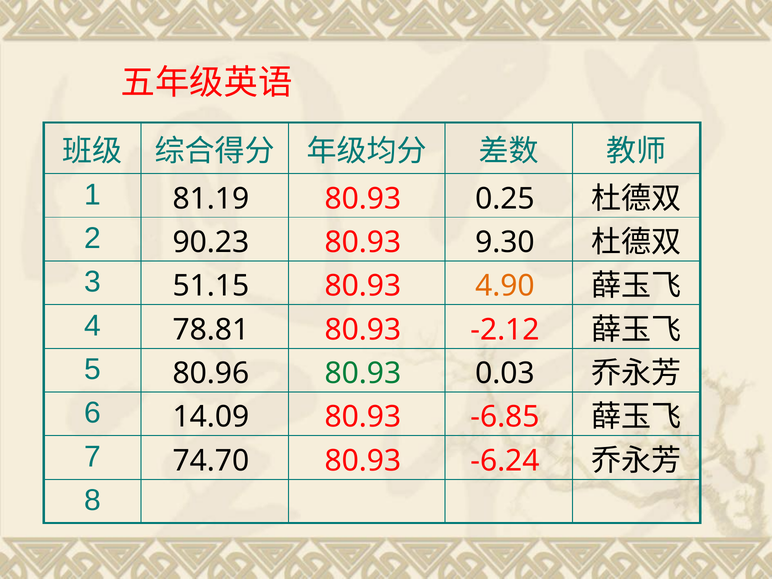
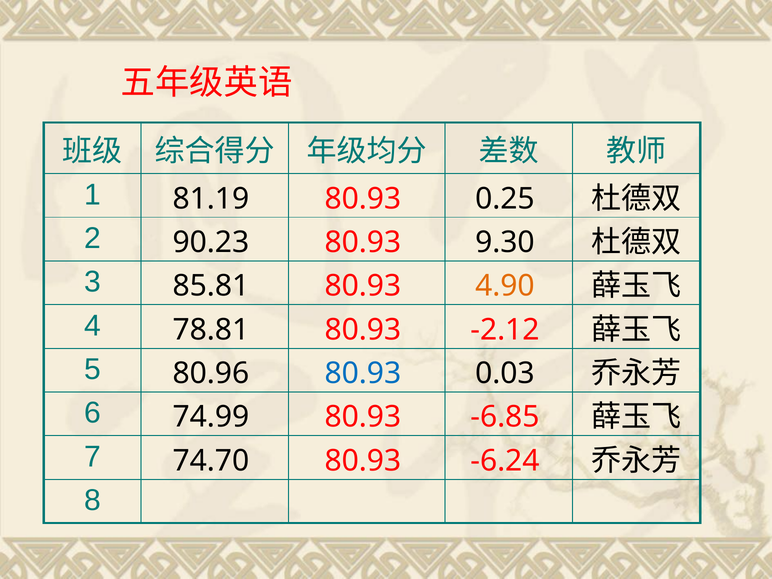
51.15: 51.15 -> 85.81 (211, 286)
80.93 colour: green -> blue (363, 373)
14.09: 14.09 -> 74.99 (211, 417)
